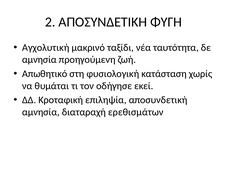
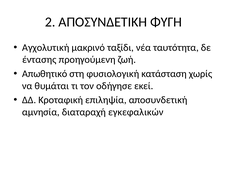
αμνησία: αμνησία -> έντασης (39, 60)
ερεθισμάτων: ερεθισμάτων -> εγκεφαλικών (136, 112)
